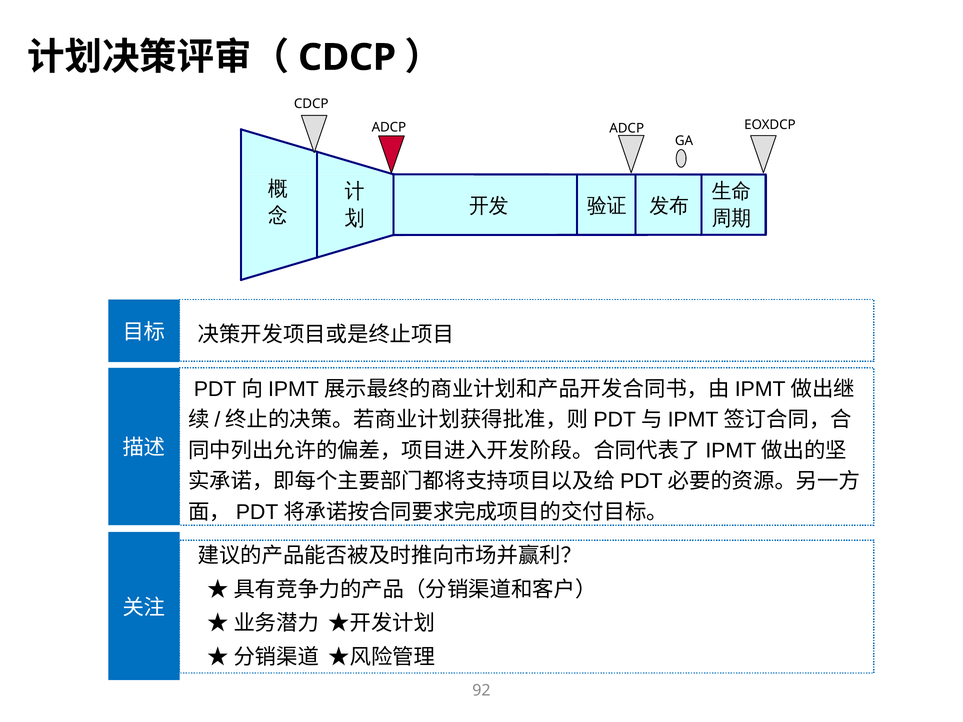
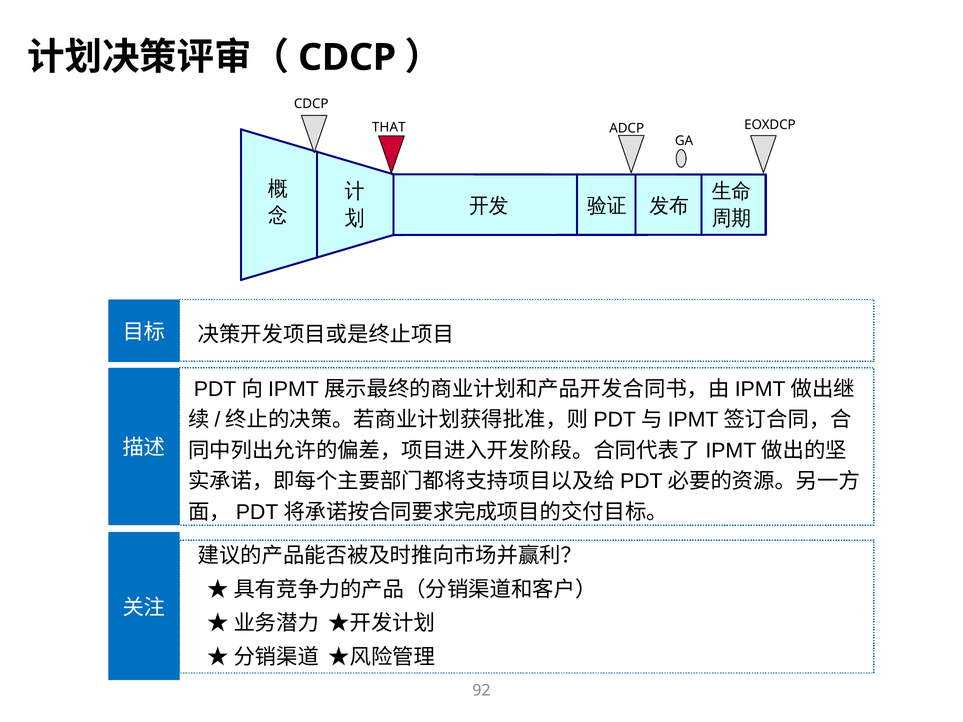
ADCP: ADCP -> THAT (389, 128)
